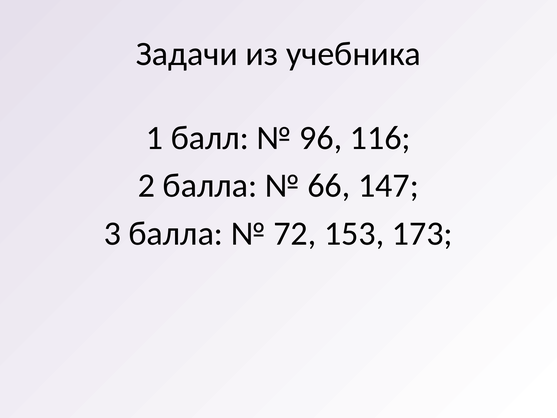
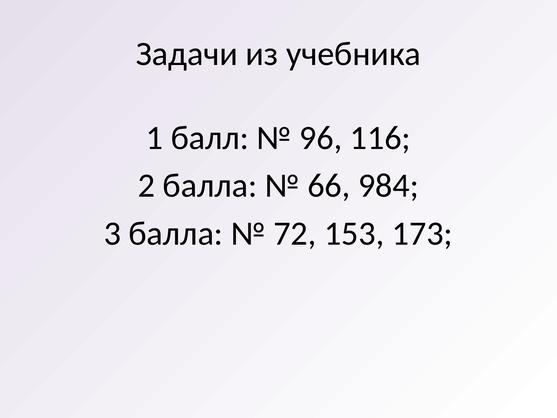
147: 147 -> 984 (388, 186)
